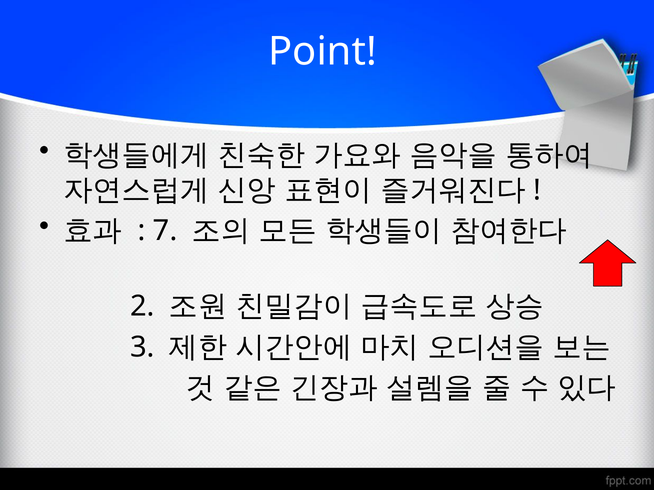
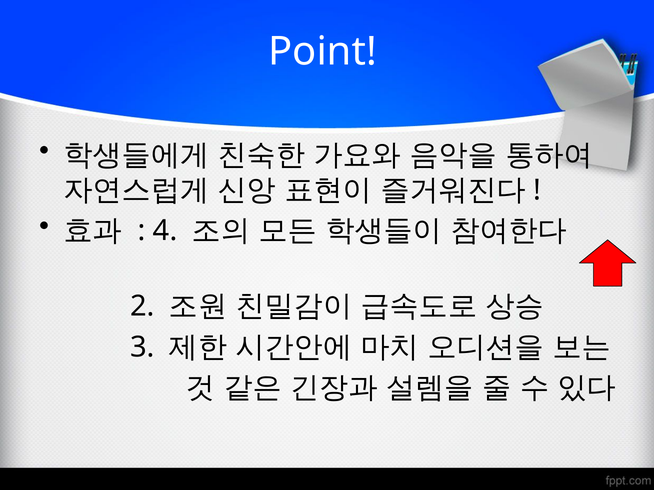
7: 7 -> 4 (165, 231)
